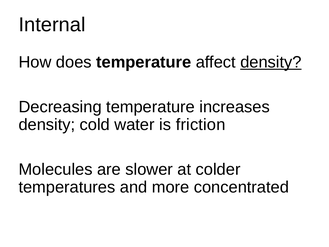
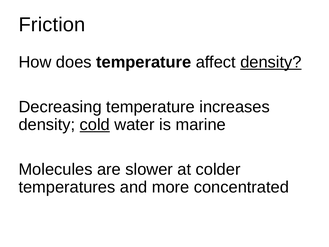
Internal: Internal -> Friction (52, 25)
cold underline: none -> present (95, 124)
friction: friction -> marine (201, 124)
